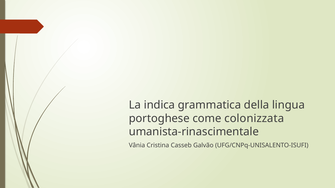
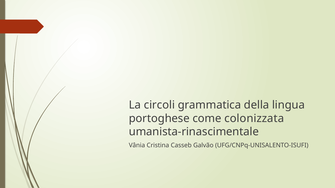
indica: indica -> circoli (159, 105)
